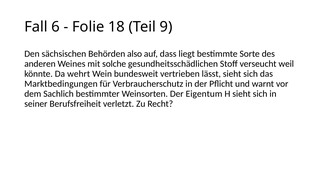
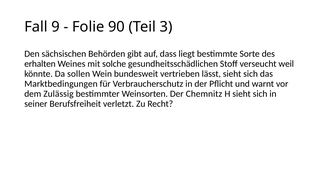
6: 6 -> 9 (56, 27)
18: 18 -> 90 (116, 27)
9: 9 -> 3 (166, 27)
also: also -> gibt (135, 54)
anderen: anderen -> erhalten (40, 64)
wehrt: wehrt -> sollen (79, 74)
Sachlich: Sachlich -> Zulässig (58, 94)
Eigentum: Eigentum -> Chemnitz (204, 94)
